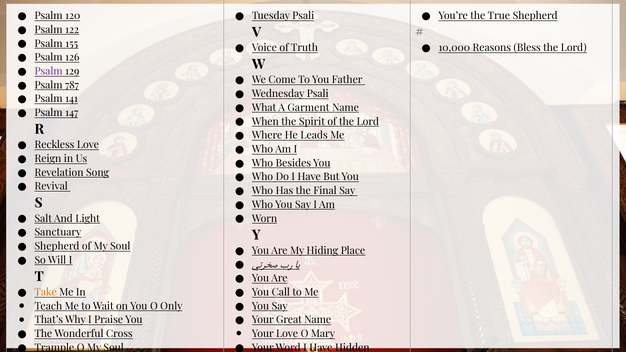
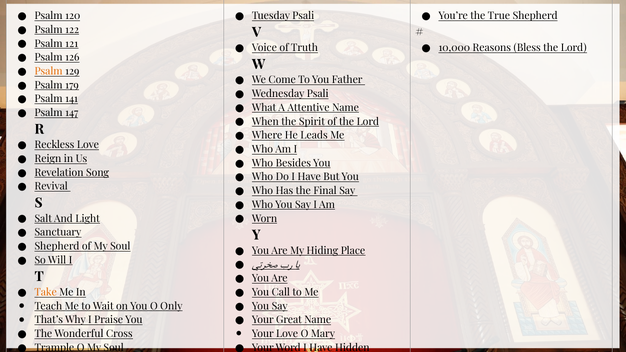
155: 155 -> 121 (72, 44)
Psalm colour: purple -> orange (49, 71)
787: 787 -> 179 (72, 85)
Garment: Garment -> Attentive (309, 108)
